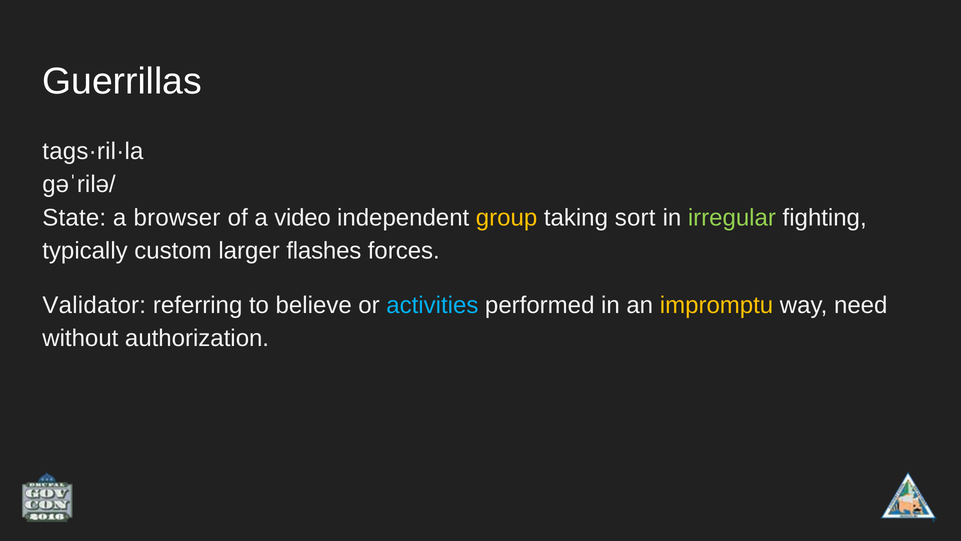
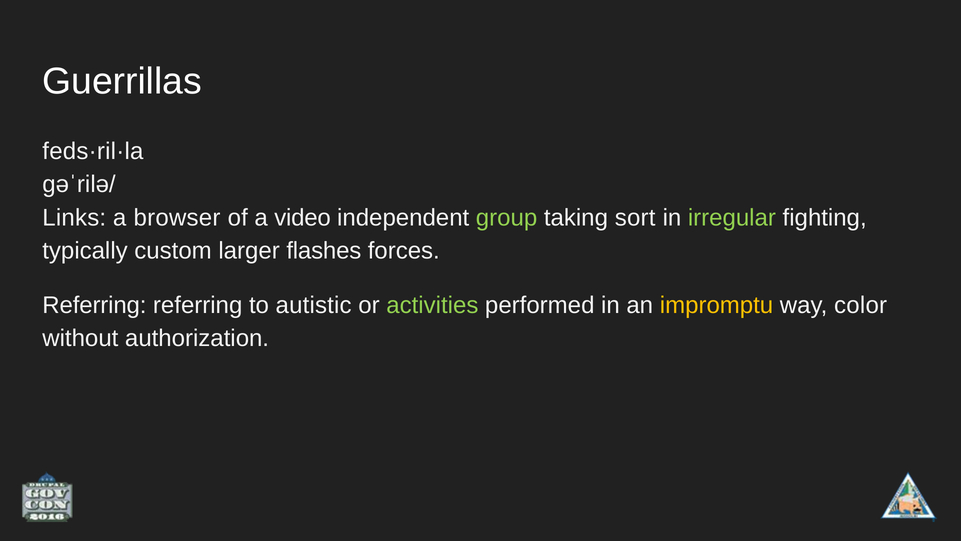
tags·ril·la: tags·ril·la -> feds·ril·la (93, 151)
State: State -> Links (74, 217)
group colour: yellow -> light green (507, 217)
Validator: Validator -> Referring (94, 305)
believe: believe -> autistic (314, 305)
activities colour: light blue -> light green (432, 305)
need: need -> color (861, 305)
